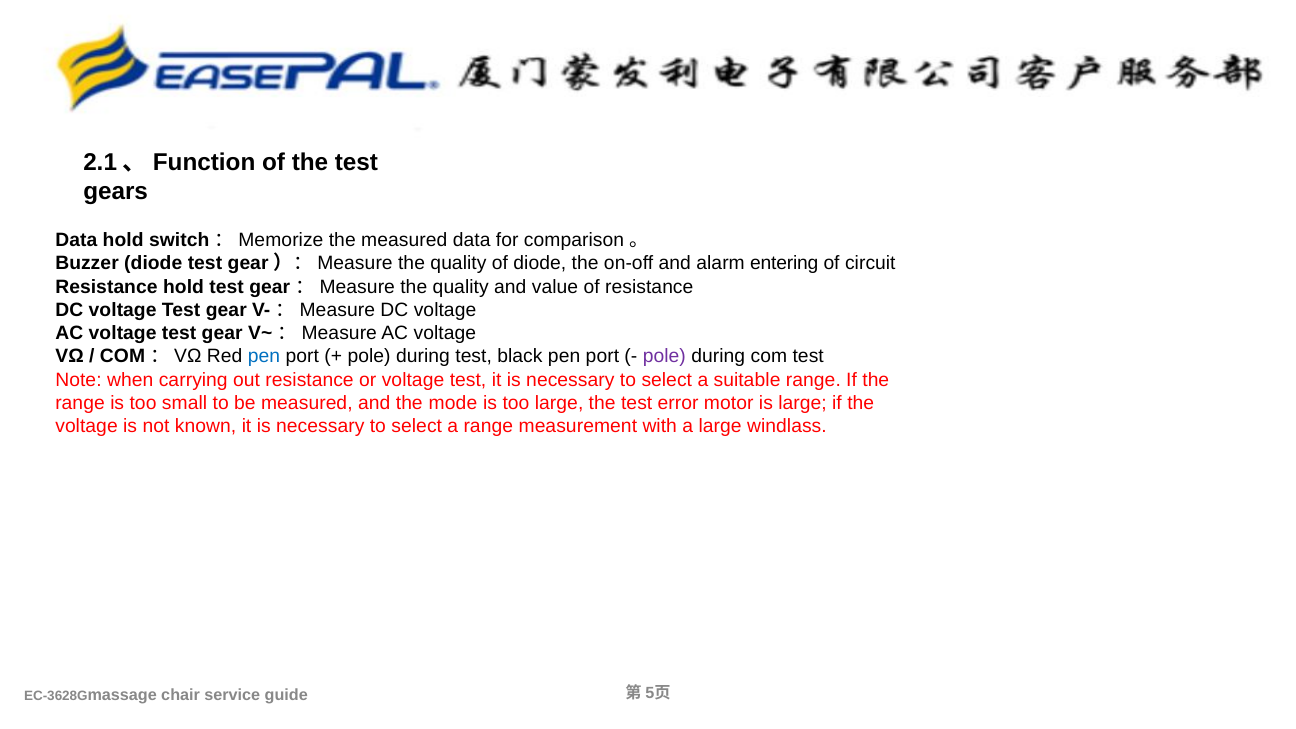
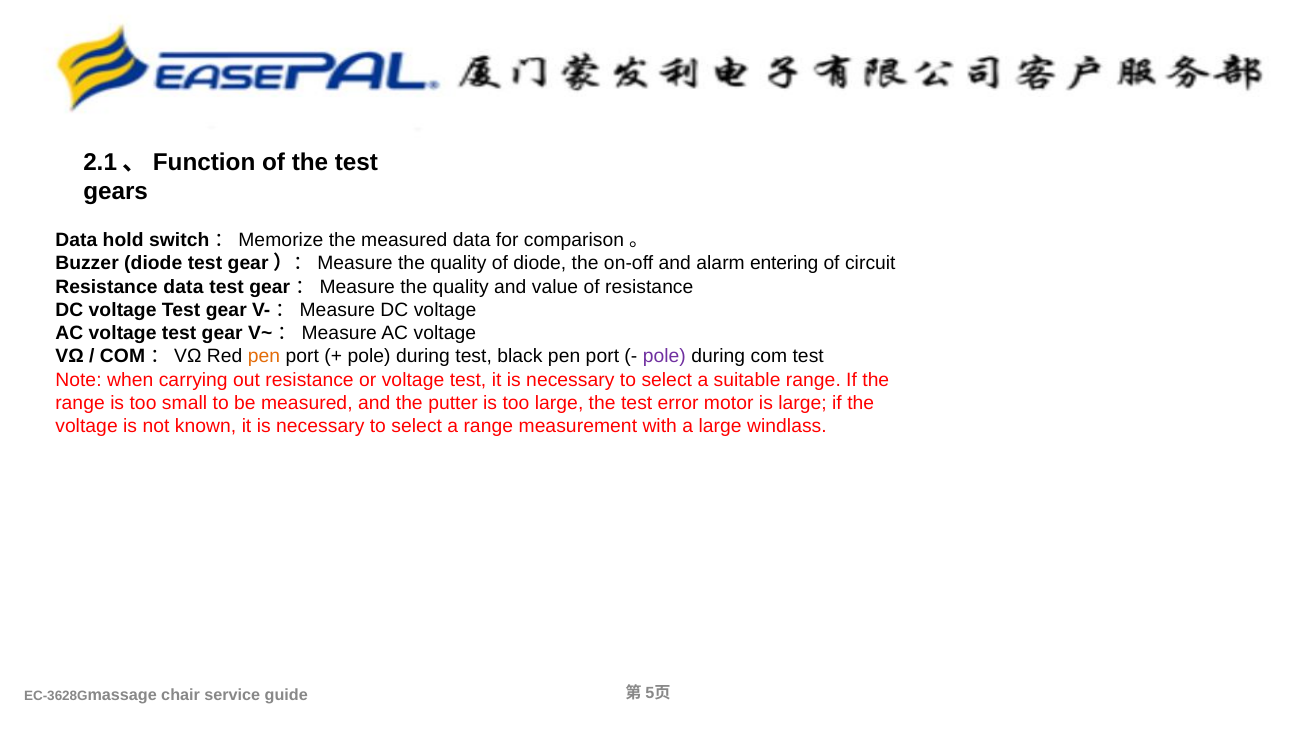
Resistance hold: hold -> data (183, 287)
pen colour: blue -> orange (264, 356)
mode: mode -> putter (453, 403)
